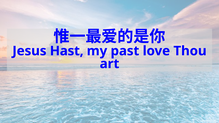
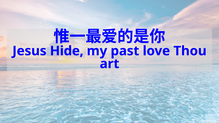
Hast: Hast -> Hide (67, 51)
